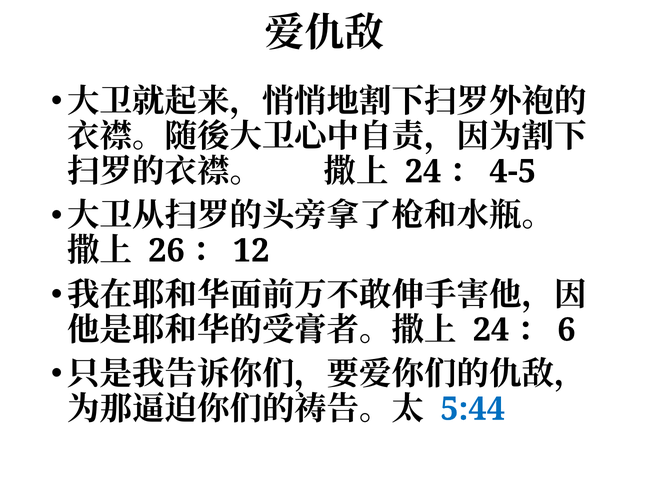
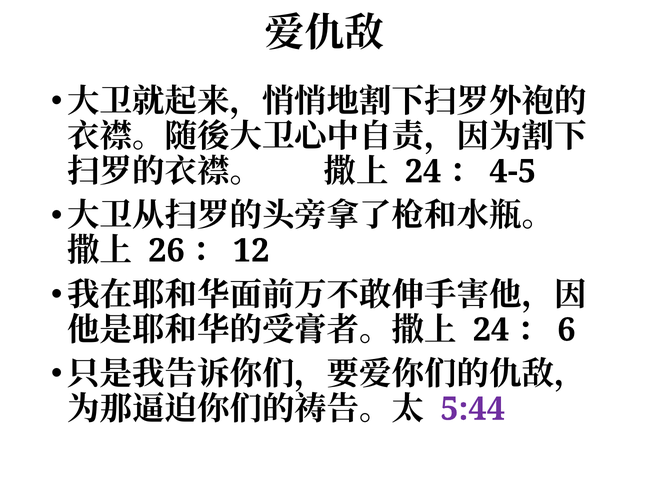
5:44 colour: blue -> purple (473, 409)
